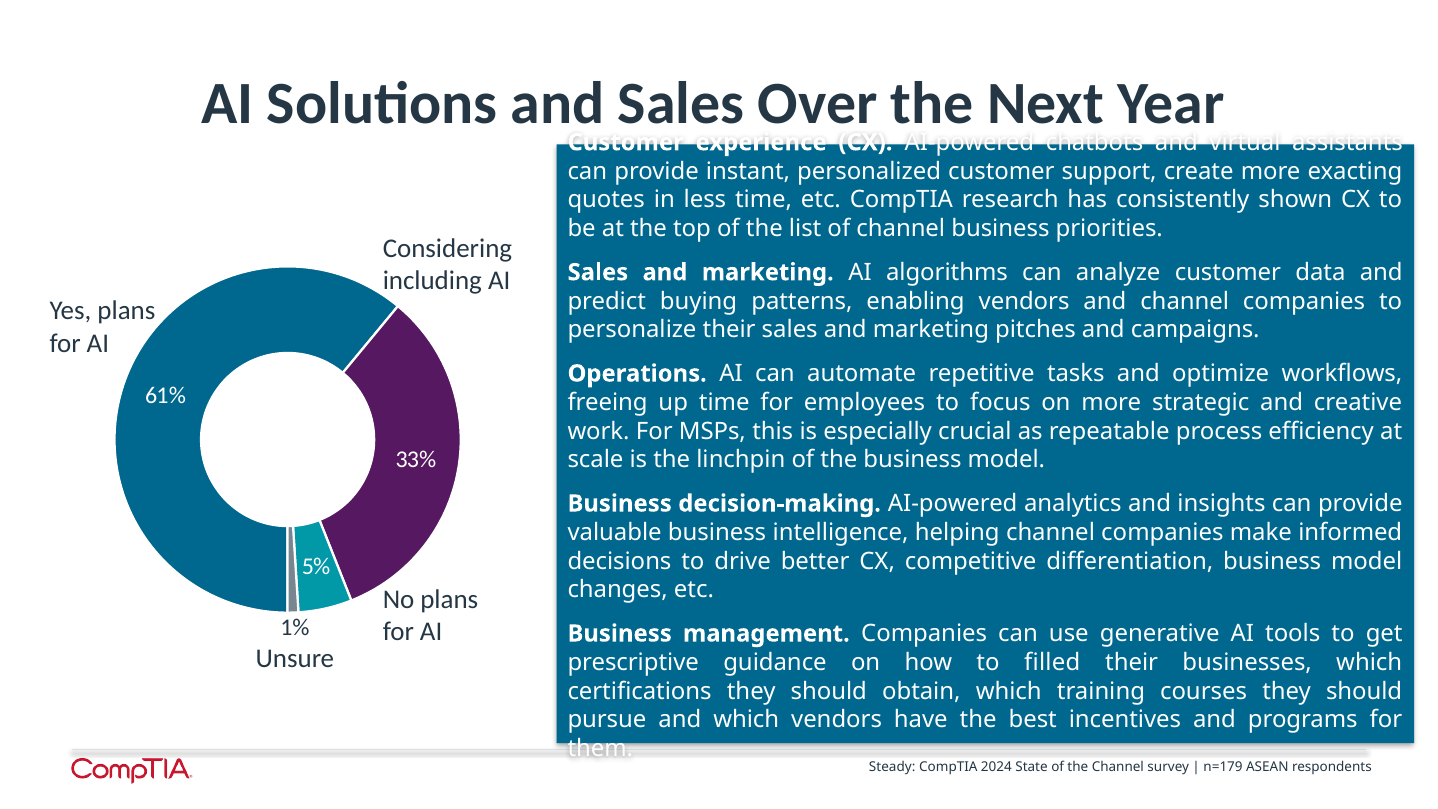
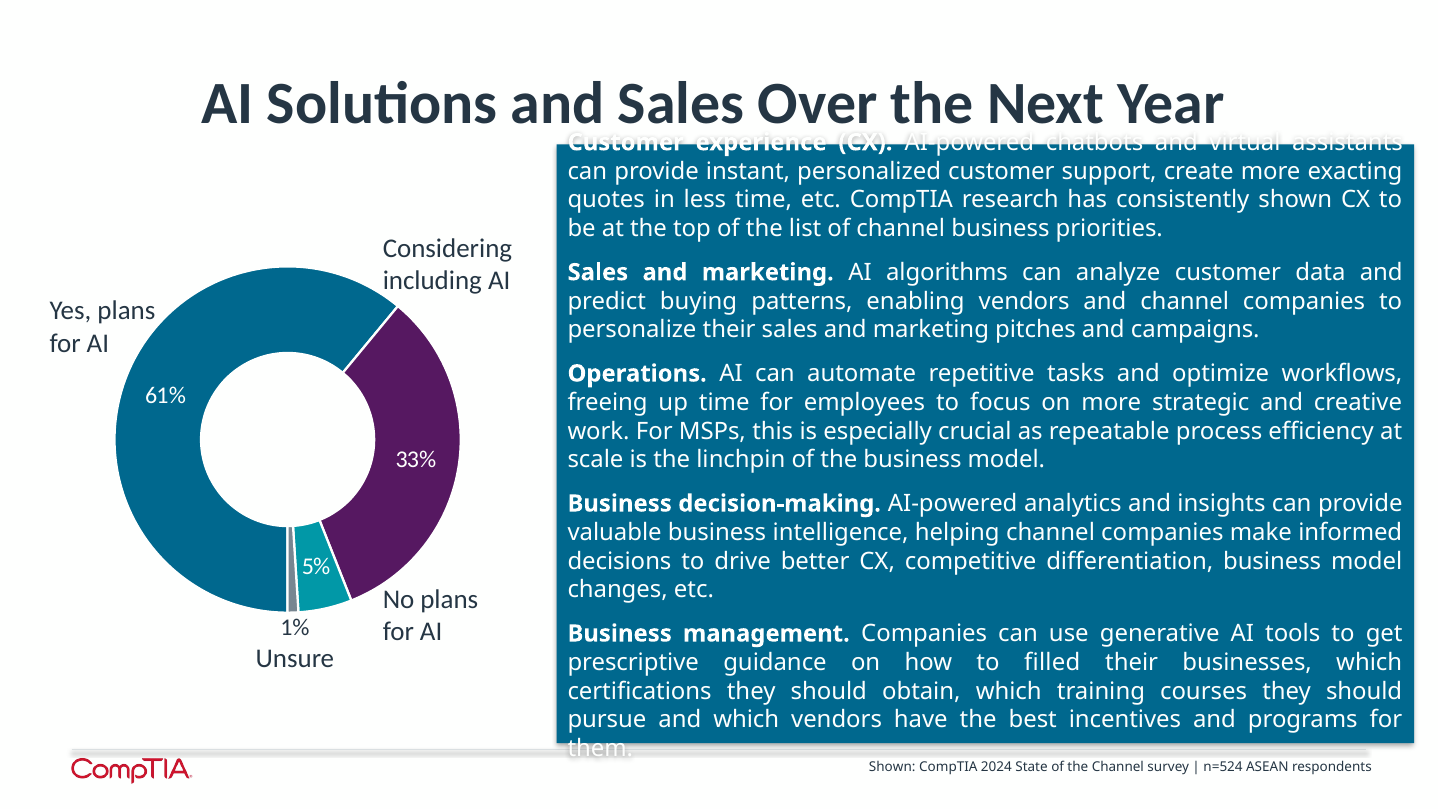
Steady: Steady -> Shown (892, 767)
n=179: n=179 -> n=524 (1223, 767)
